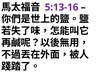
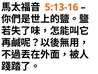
5:13-16 colour: purple -> orange (62, 7)
